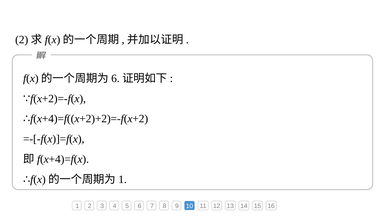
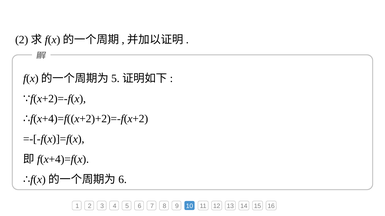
6: 6 -> 5 (115, 79)
1: 1 -> 6 (123, 180)
